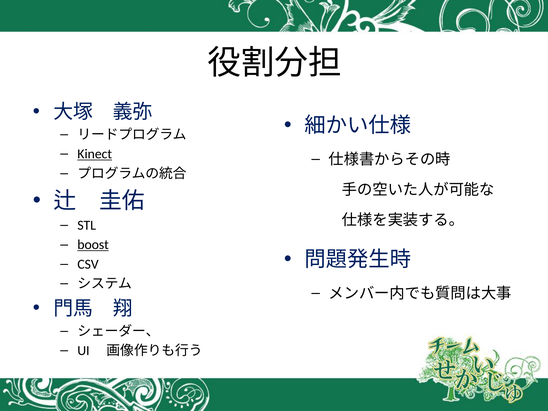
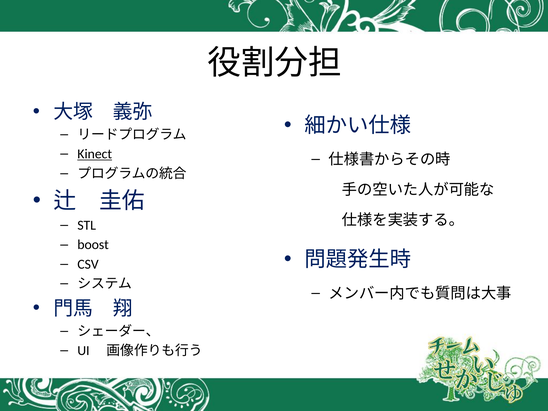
boost underline: present -> none (93, 245)
